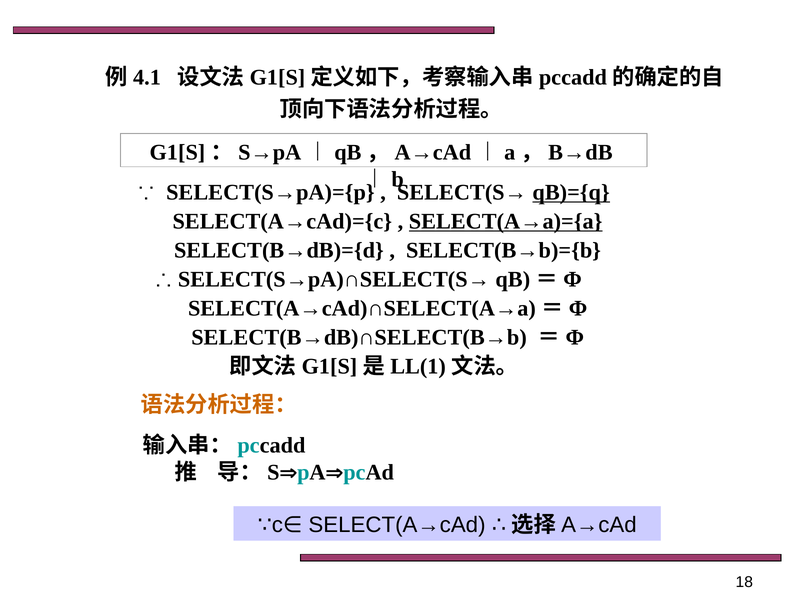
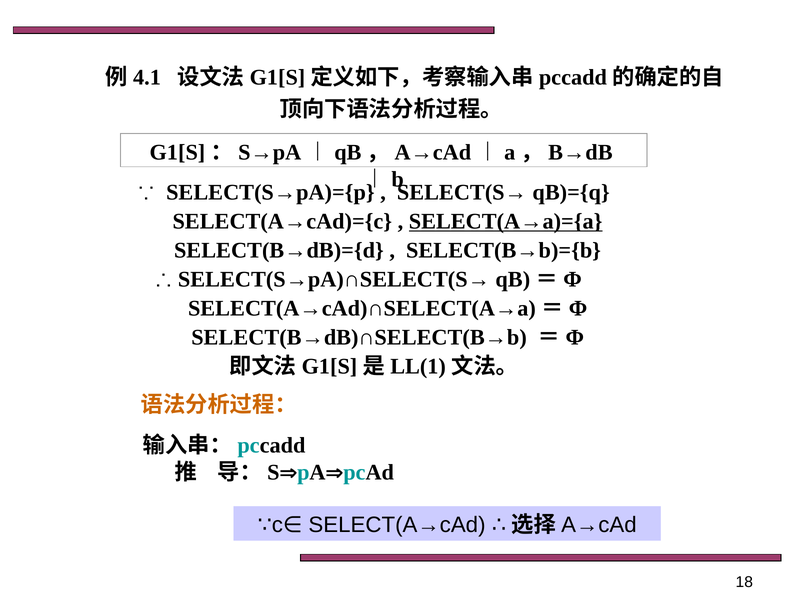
qB)={q underline: present -> none (571, 192)
